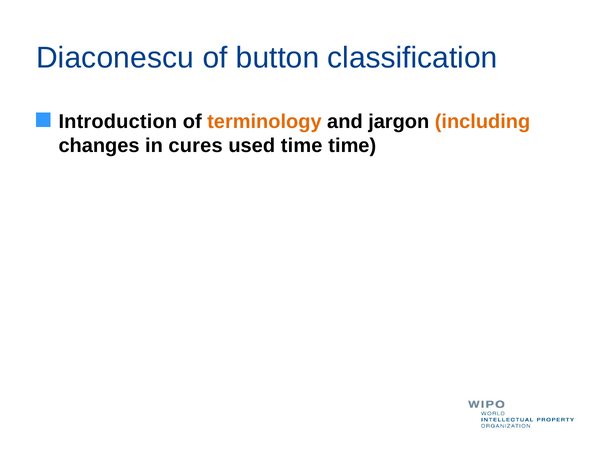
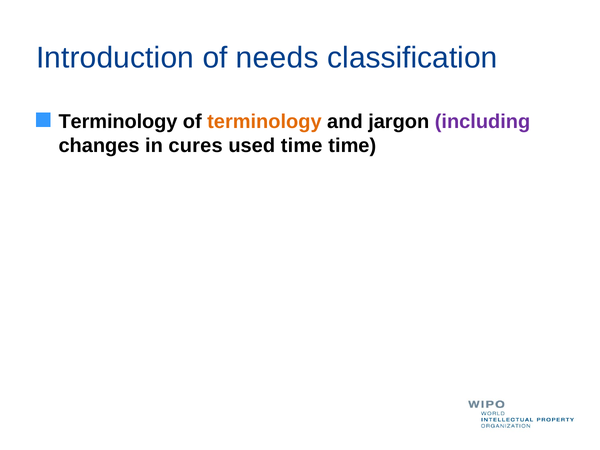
Diaconescu: Diaconescu -> Introduction (115, 58)
button: button -> needs (277, 58)
Introduction: Introduction -> Terminology (118, 121)
including colour: orange -> purple (483, 121)
